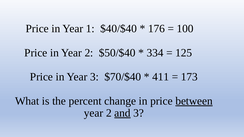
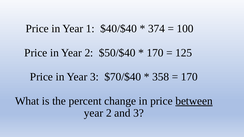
176: 176 -> 374 (156, 29)
334: 334 -> 170 (155, 53)
411: 411 -> 358 (161, 77)
173: 173 -> 170 (189, 77)
and underline: present -> none (122, 113)
